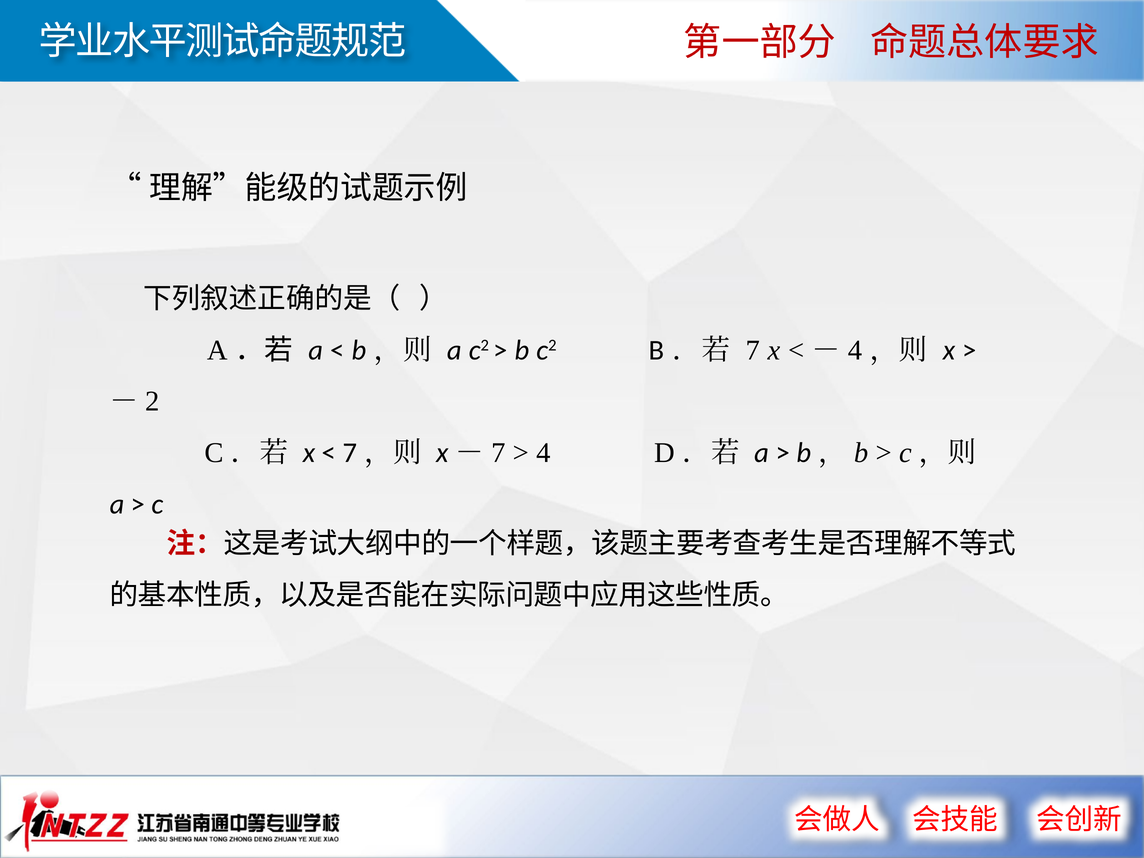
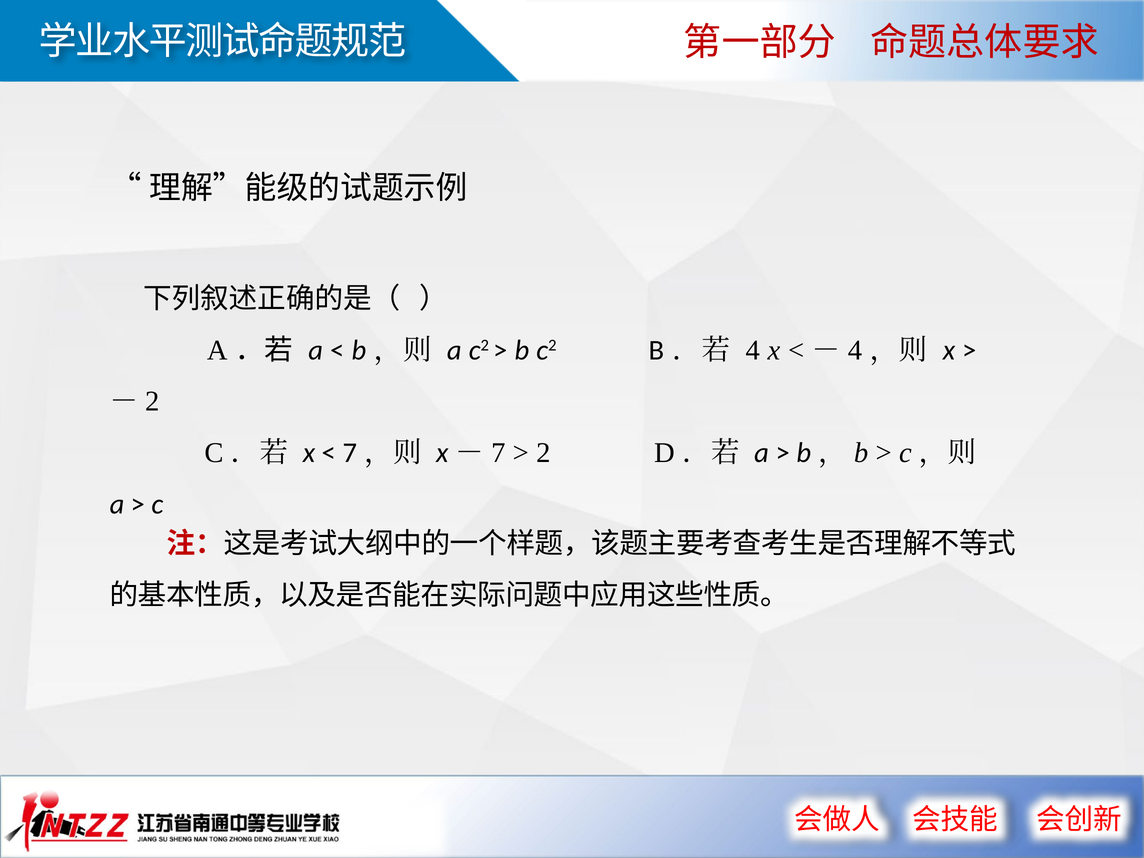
7: 7 -> 4 (753, 350)
4: 4 -> 2 (543, 453)
